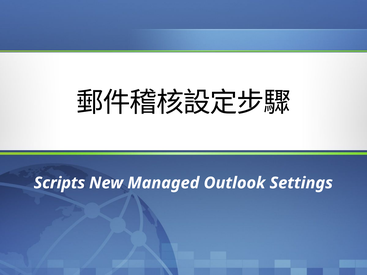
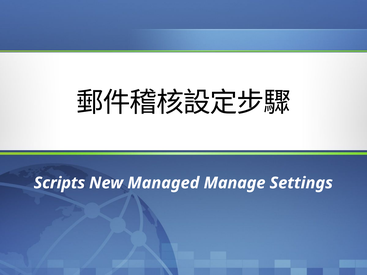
Outlook: Outlook -> Manage (235, 183)
